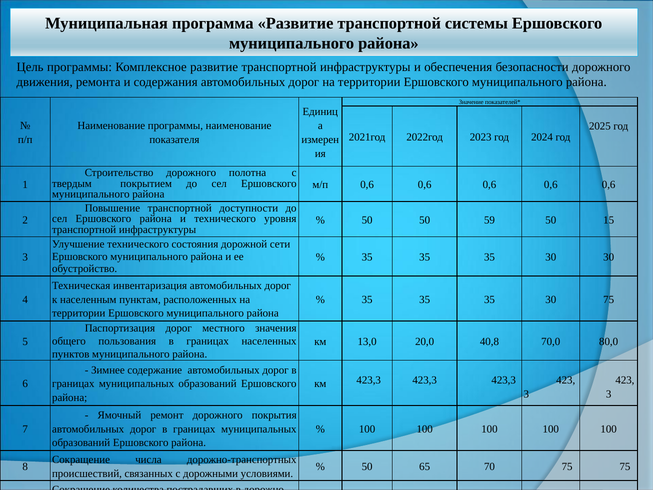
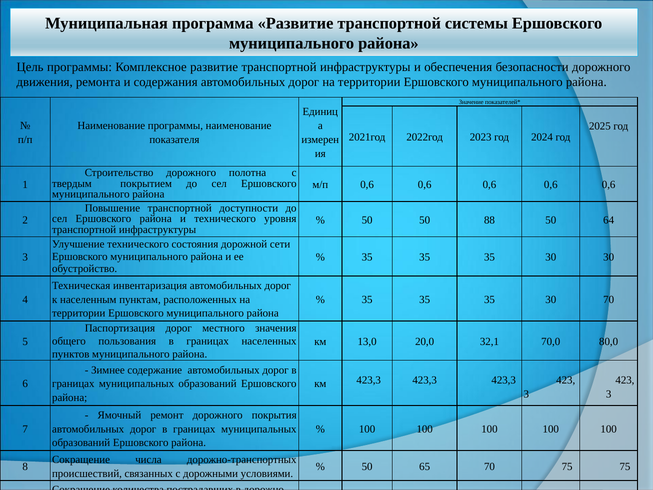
59: 59 -> 88 (489, 220)
15: 15 -> 64 (609, 220)
30 75: 75 -> 70 (609, 299)
40,8: 40,8 -> 32,1 (489, 341)
